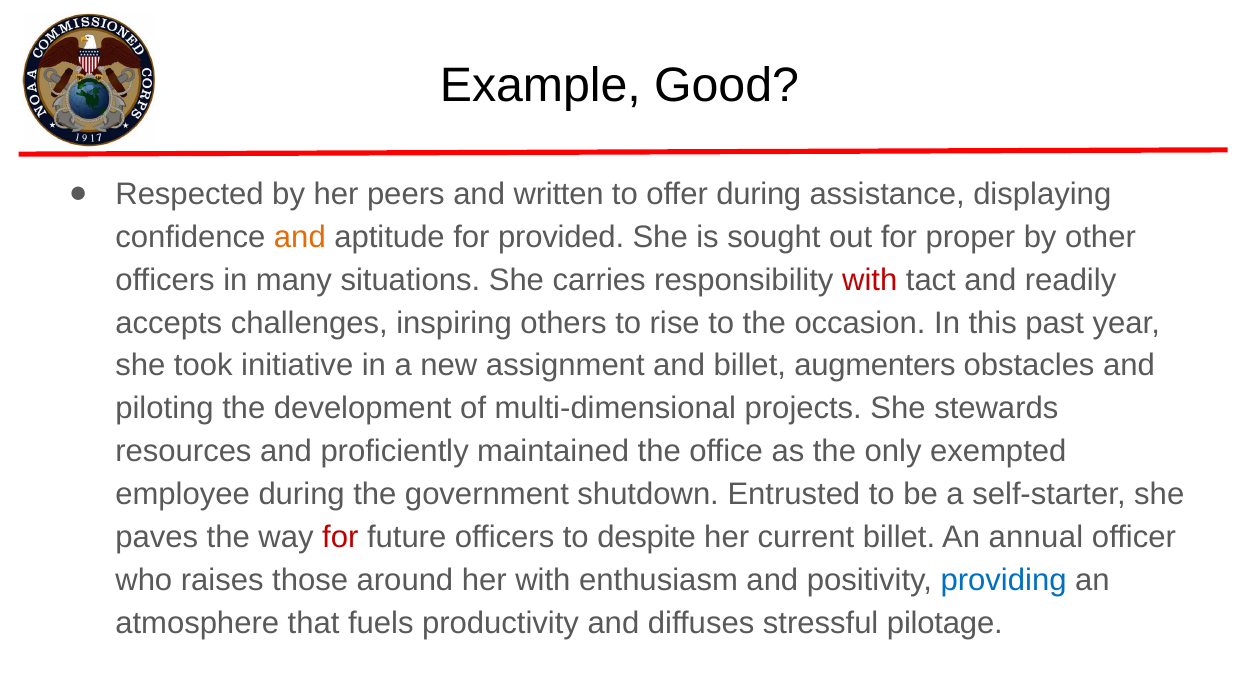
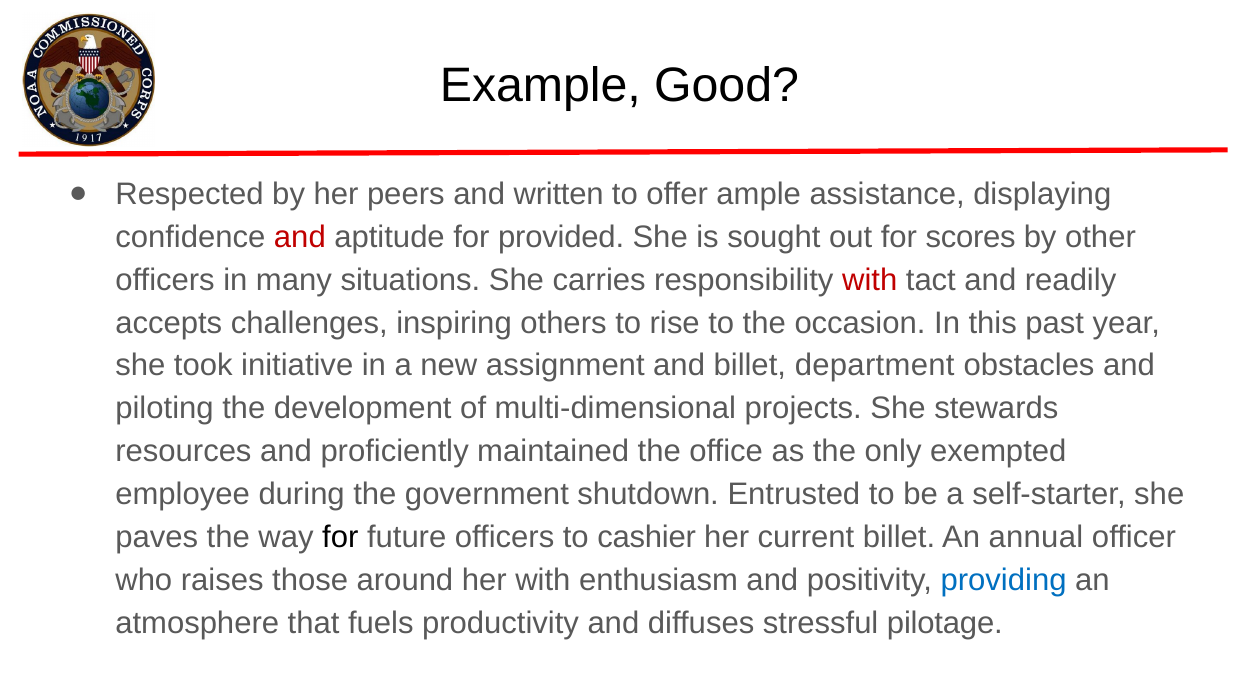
offer during: during -> ample (759, 194)
and colour: orange -> red (300, 237)
proper: proper -> scores (971, 237)
augmenters: augmenters -> department (875, 365)
for colour: red -> black (340, 537)
despite: despite -> cashier (647, 537)
